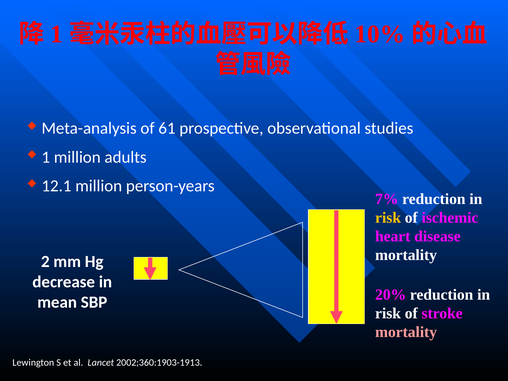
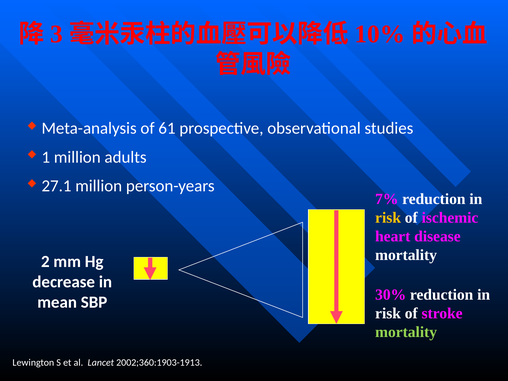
1: 1 -> 3 (57, 34)
12.1: 12.1 -> 27.1 (56, 186)
20%: 20% -> 30% (391, 295)
mortality colour: pink -> light green (406, 332)
